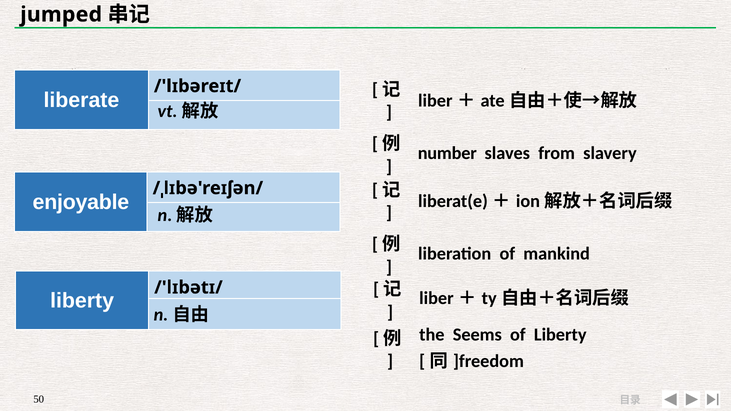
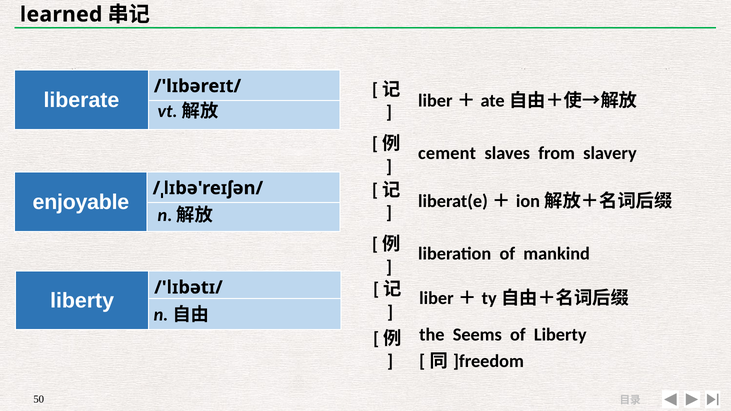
jumped: jumped -> learned (61, 15)
number: number -> cement (447, 153)
